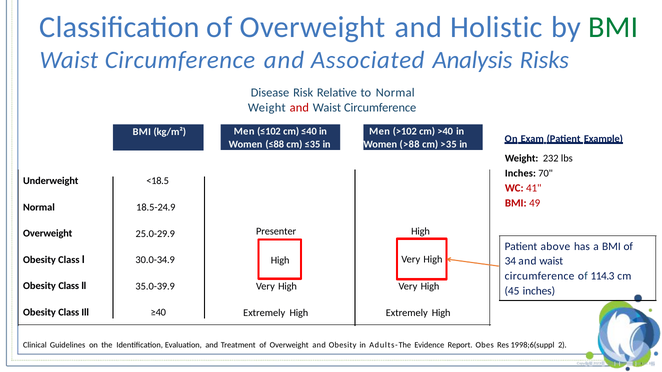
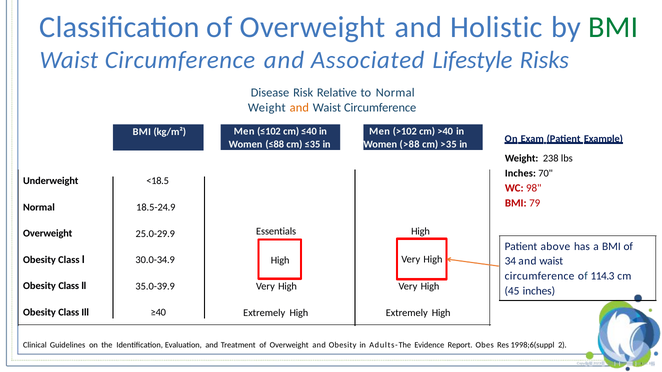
Analysis: Analysis -> Lifestyle (472, 60)
and colour: red -> orange (299, 108)
232: 232 -> 238 (551, 158)
41: 41 -> 98 (534, 188)
49: 49 -> 79 (535, 203)
Presenter: Presenter -> Essentials (276, 232)
